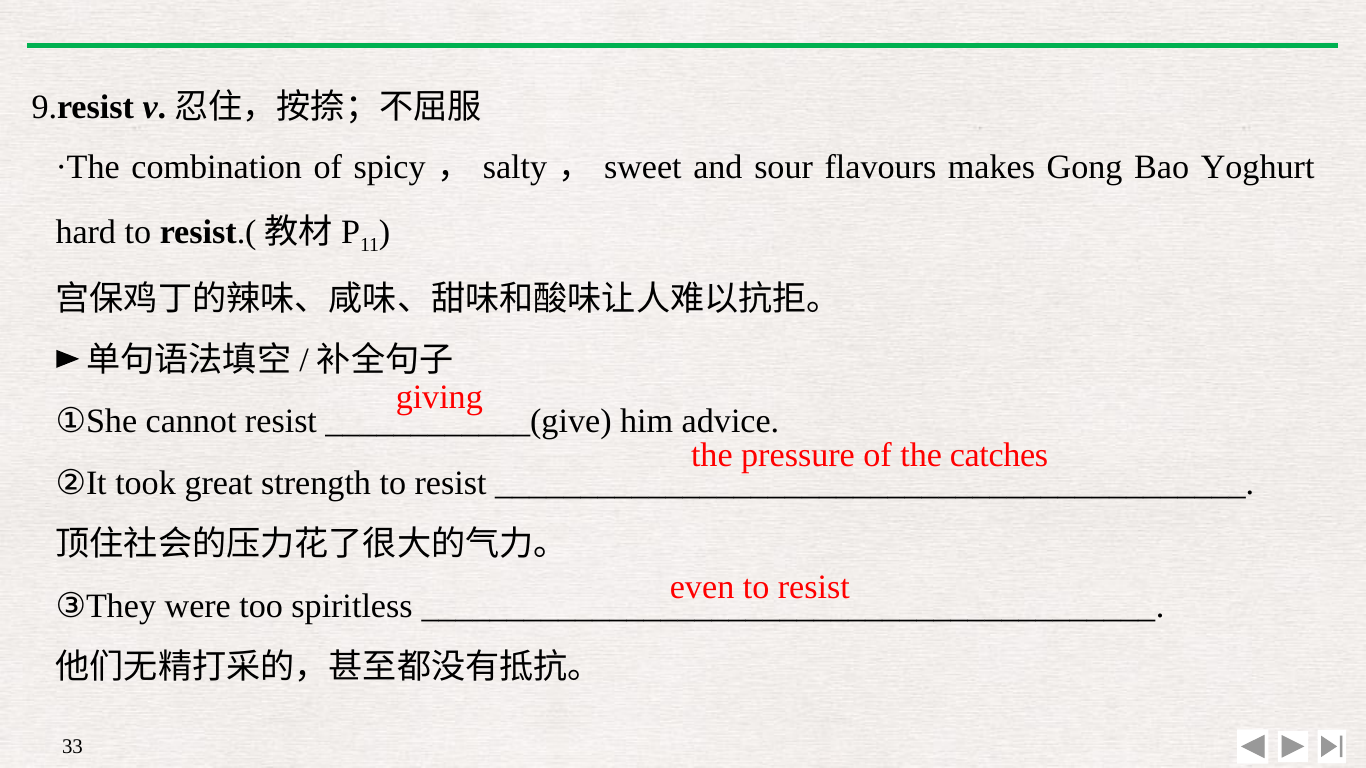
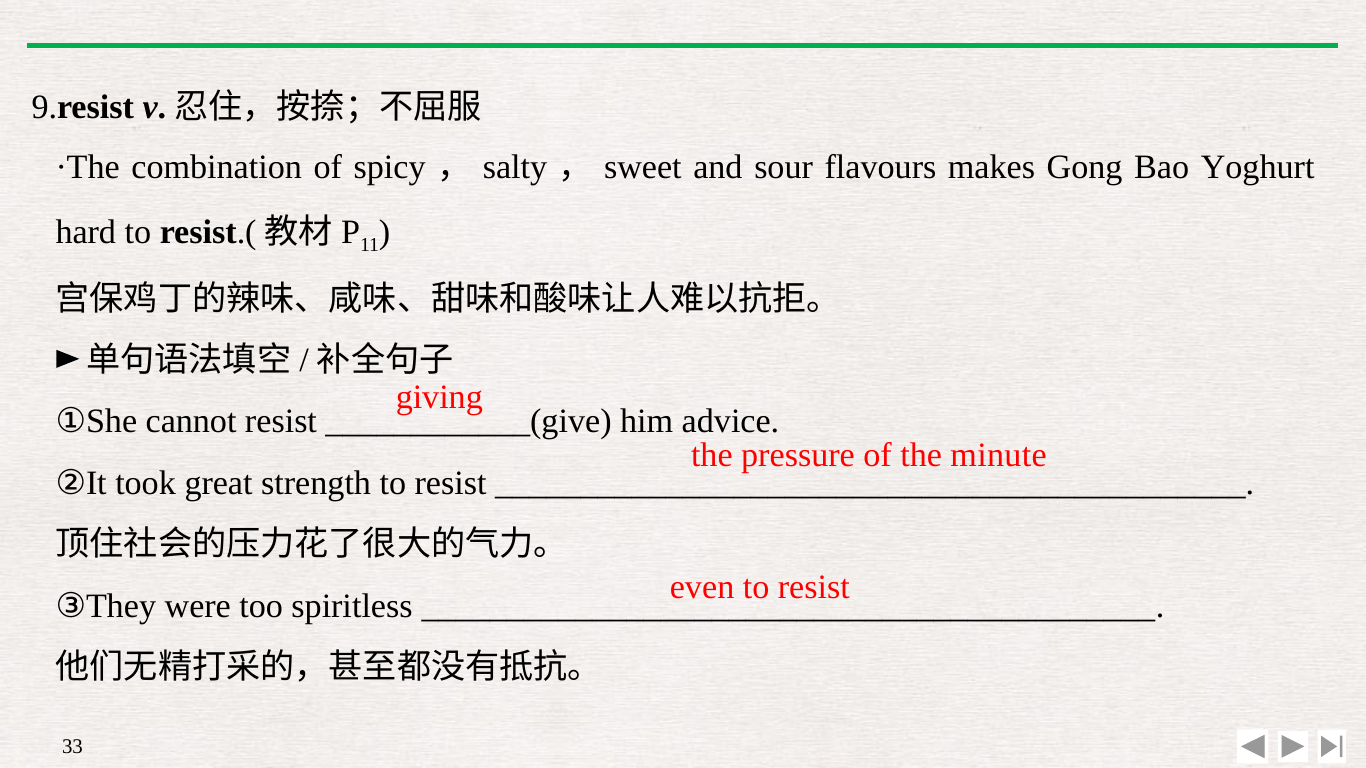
catches: catches -> minute (999, 456)
